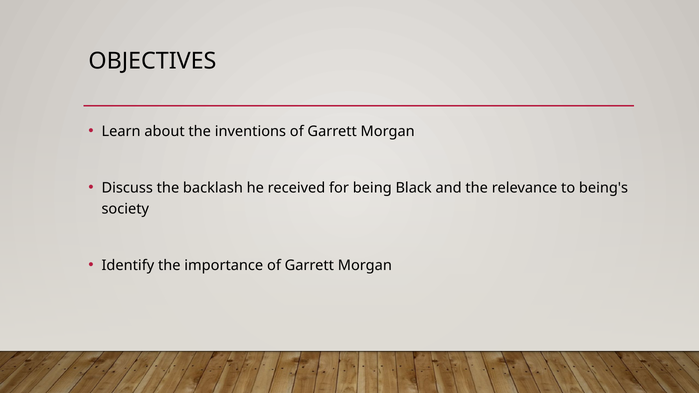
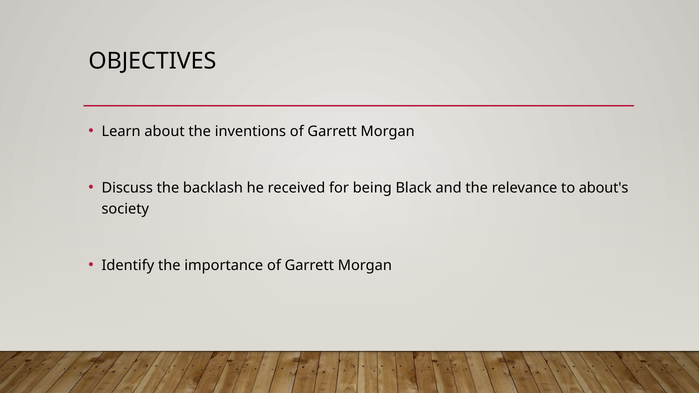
being's: being's -> about's (604, 188)
